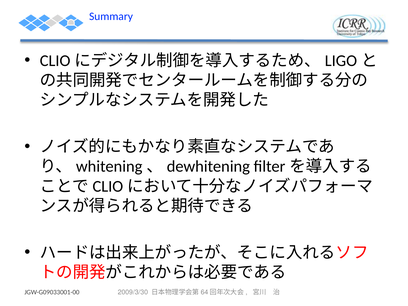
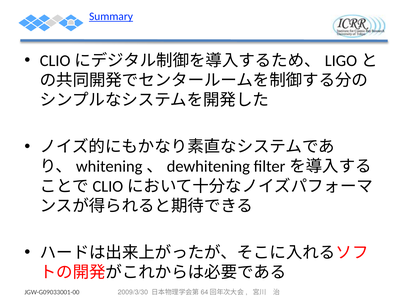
Summary underline: none -> present (111, 16)
